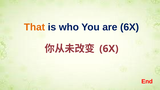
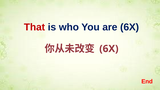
That colour: orange -> red (35, 27)
